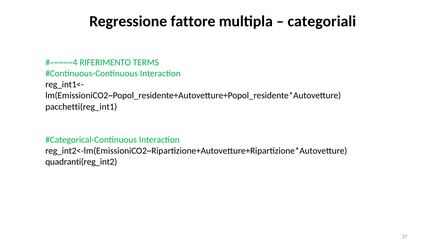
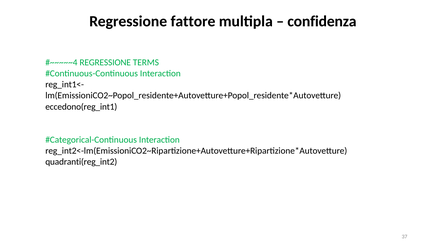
categoriali: categoriali -> confidenza (322, 21)
RIFERIMENTO: RIFERIMENTO -> REGRESSIONE (105, 63)
pacchetti(reg_int1: pacchetti(reg_int1 -> eccedono(reg_int1 (81, 107)
